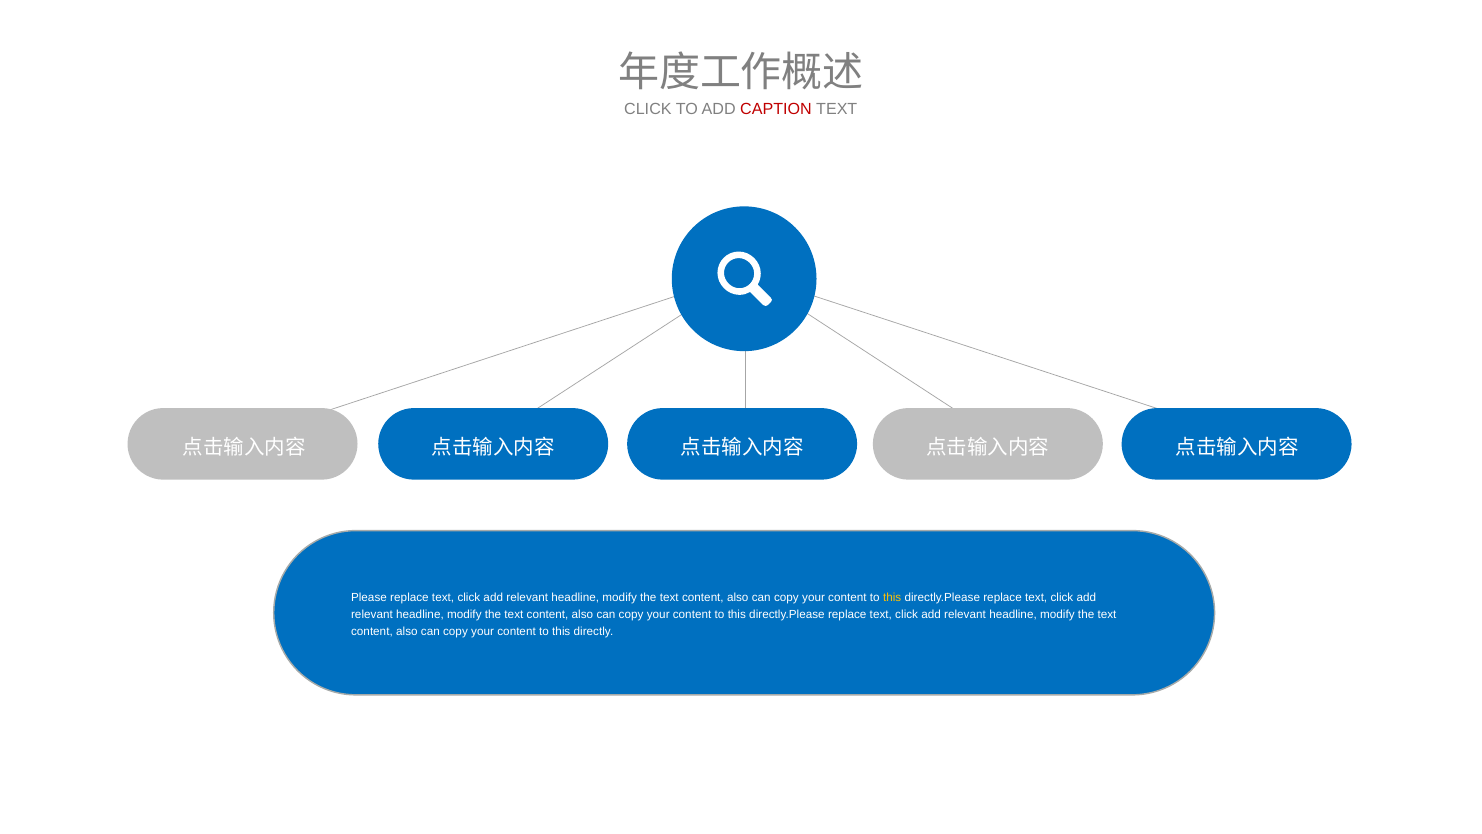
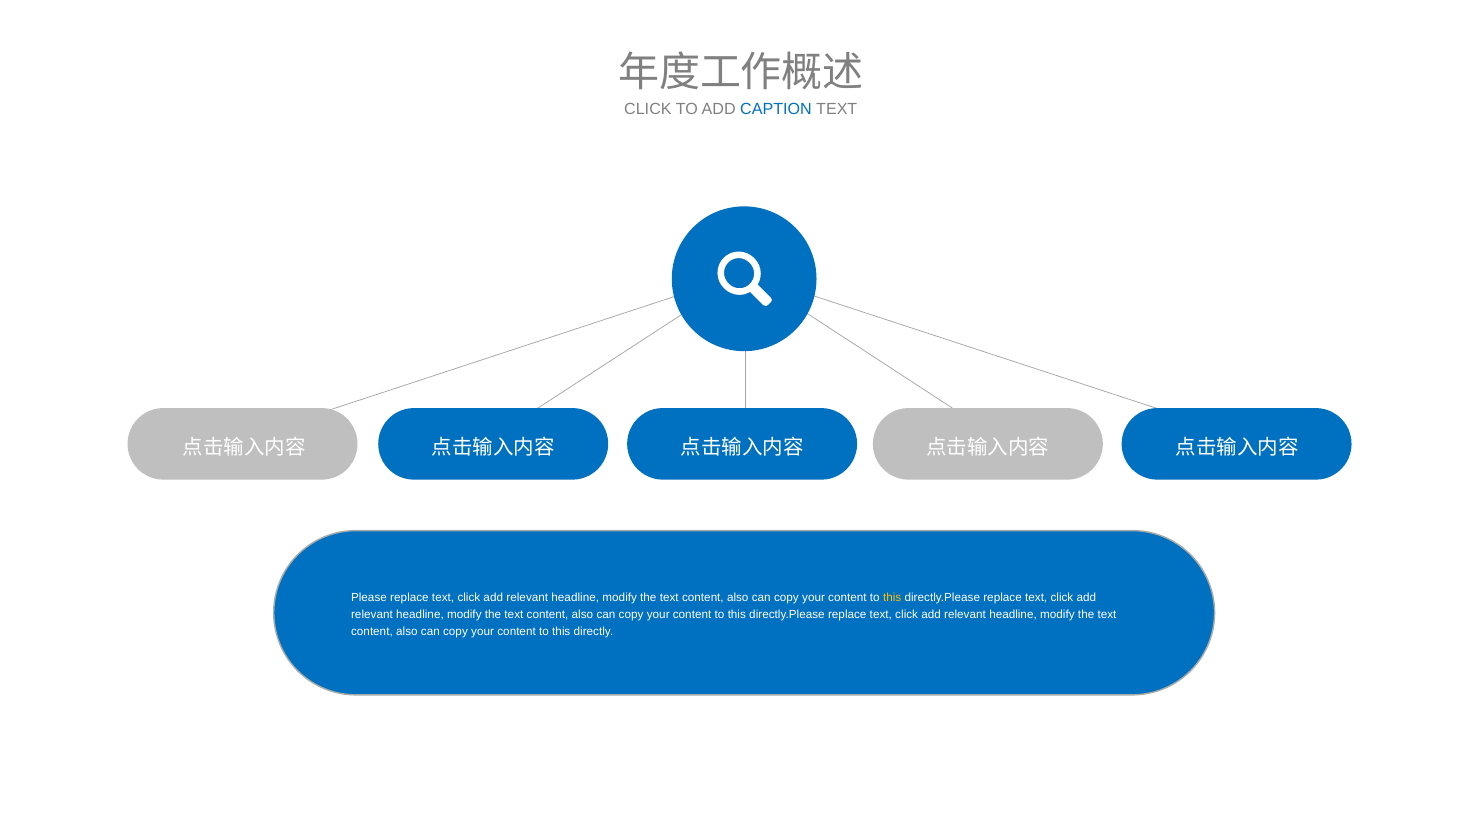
CAPTION colour: red -> blue (776, 109)
